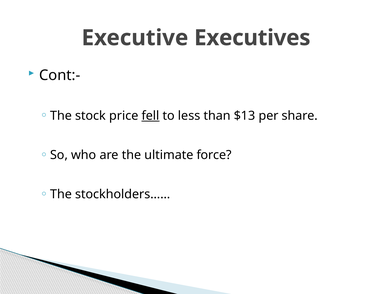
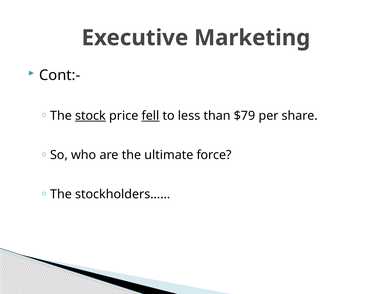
Executives: Executives -> Marketing (252, 38)
stock underline: none -> present (91, 116)
$13: $13 -> $79 (245, 116)
